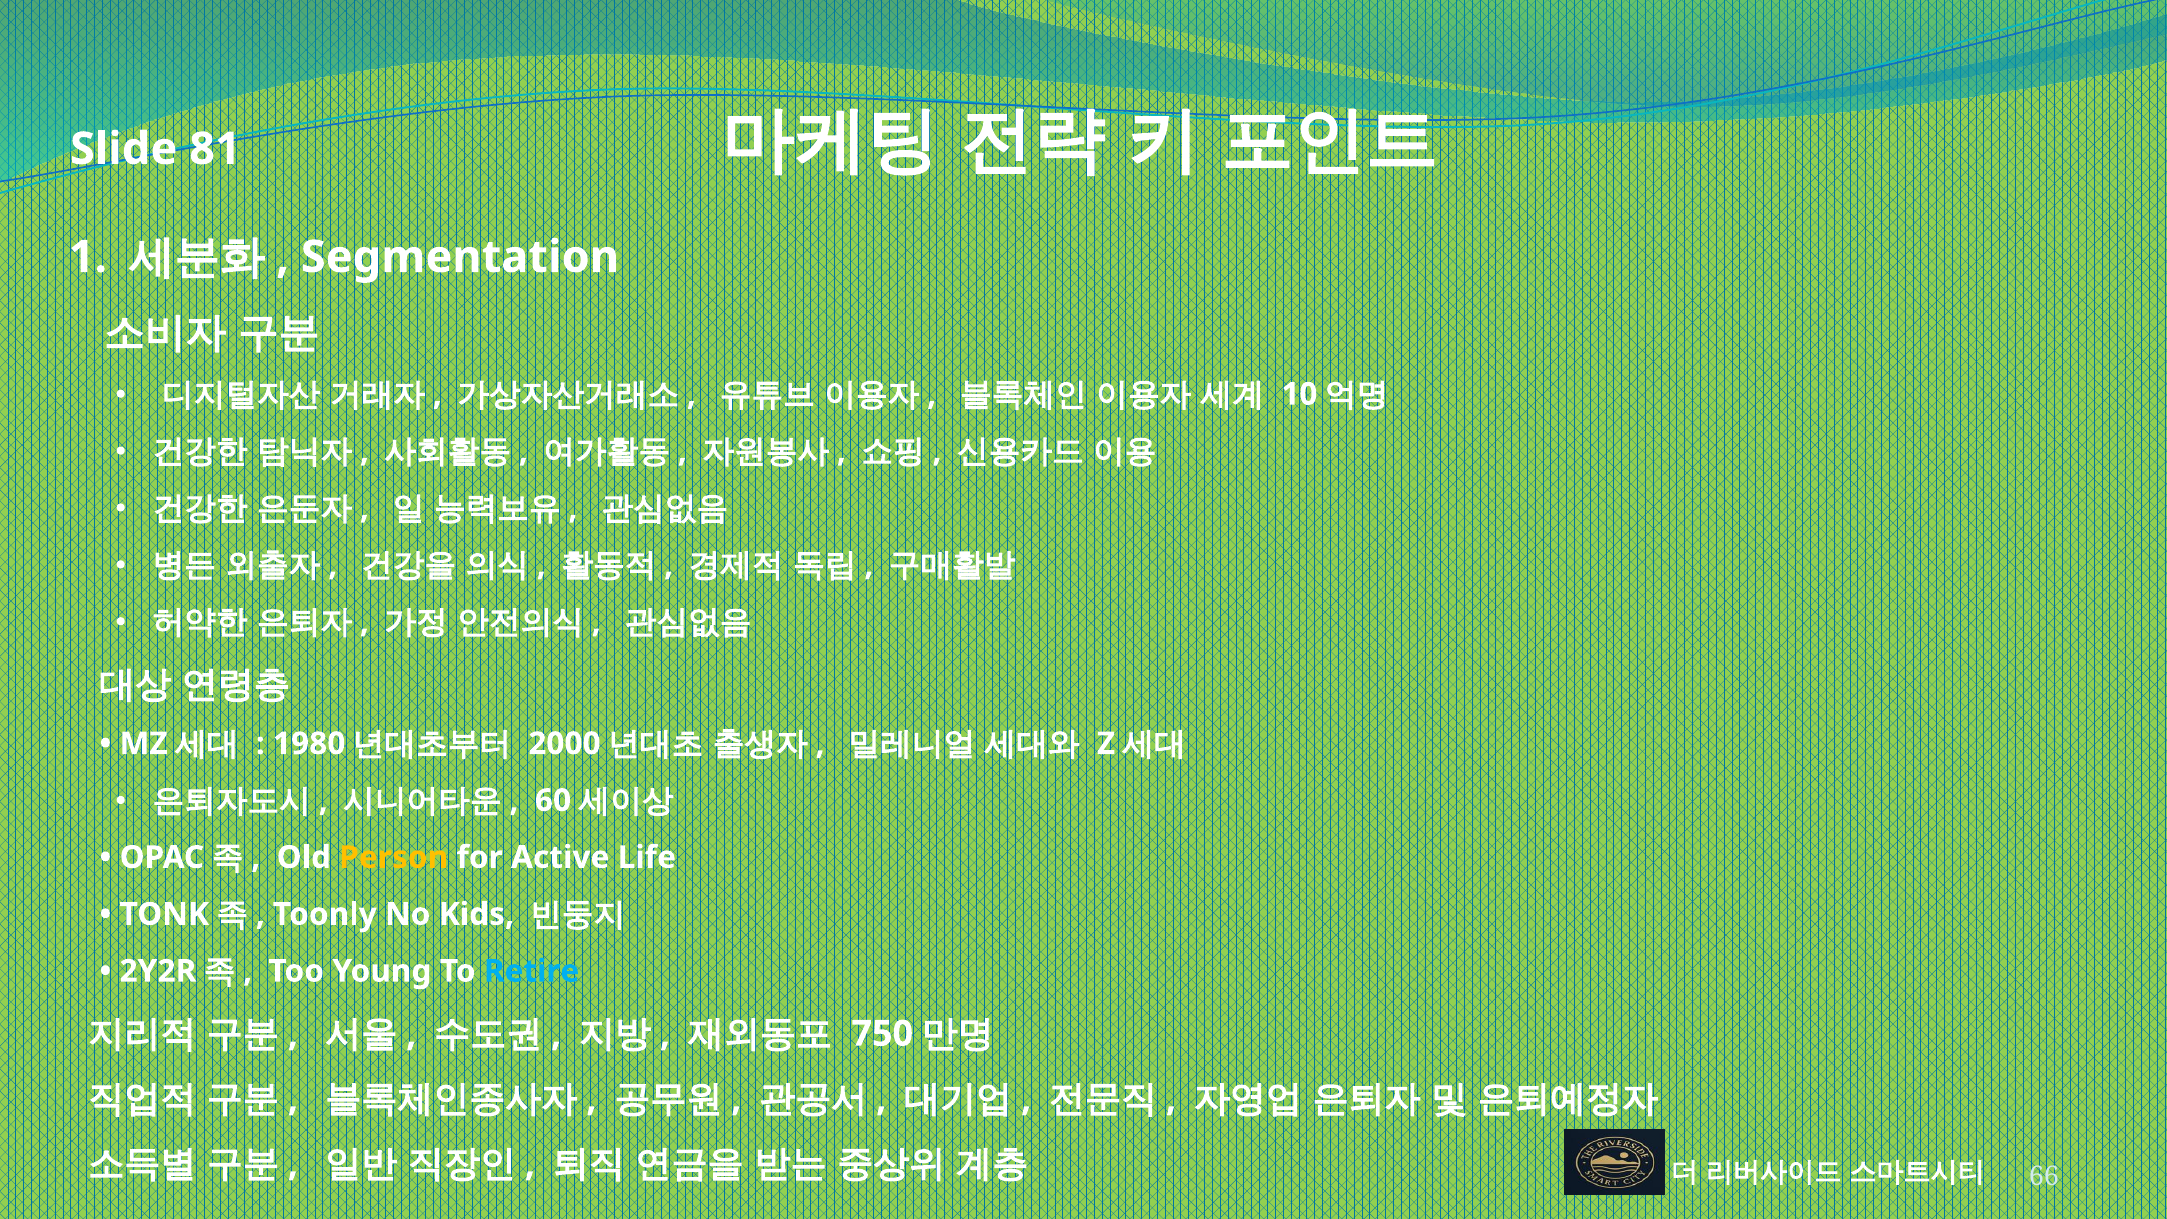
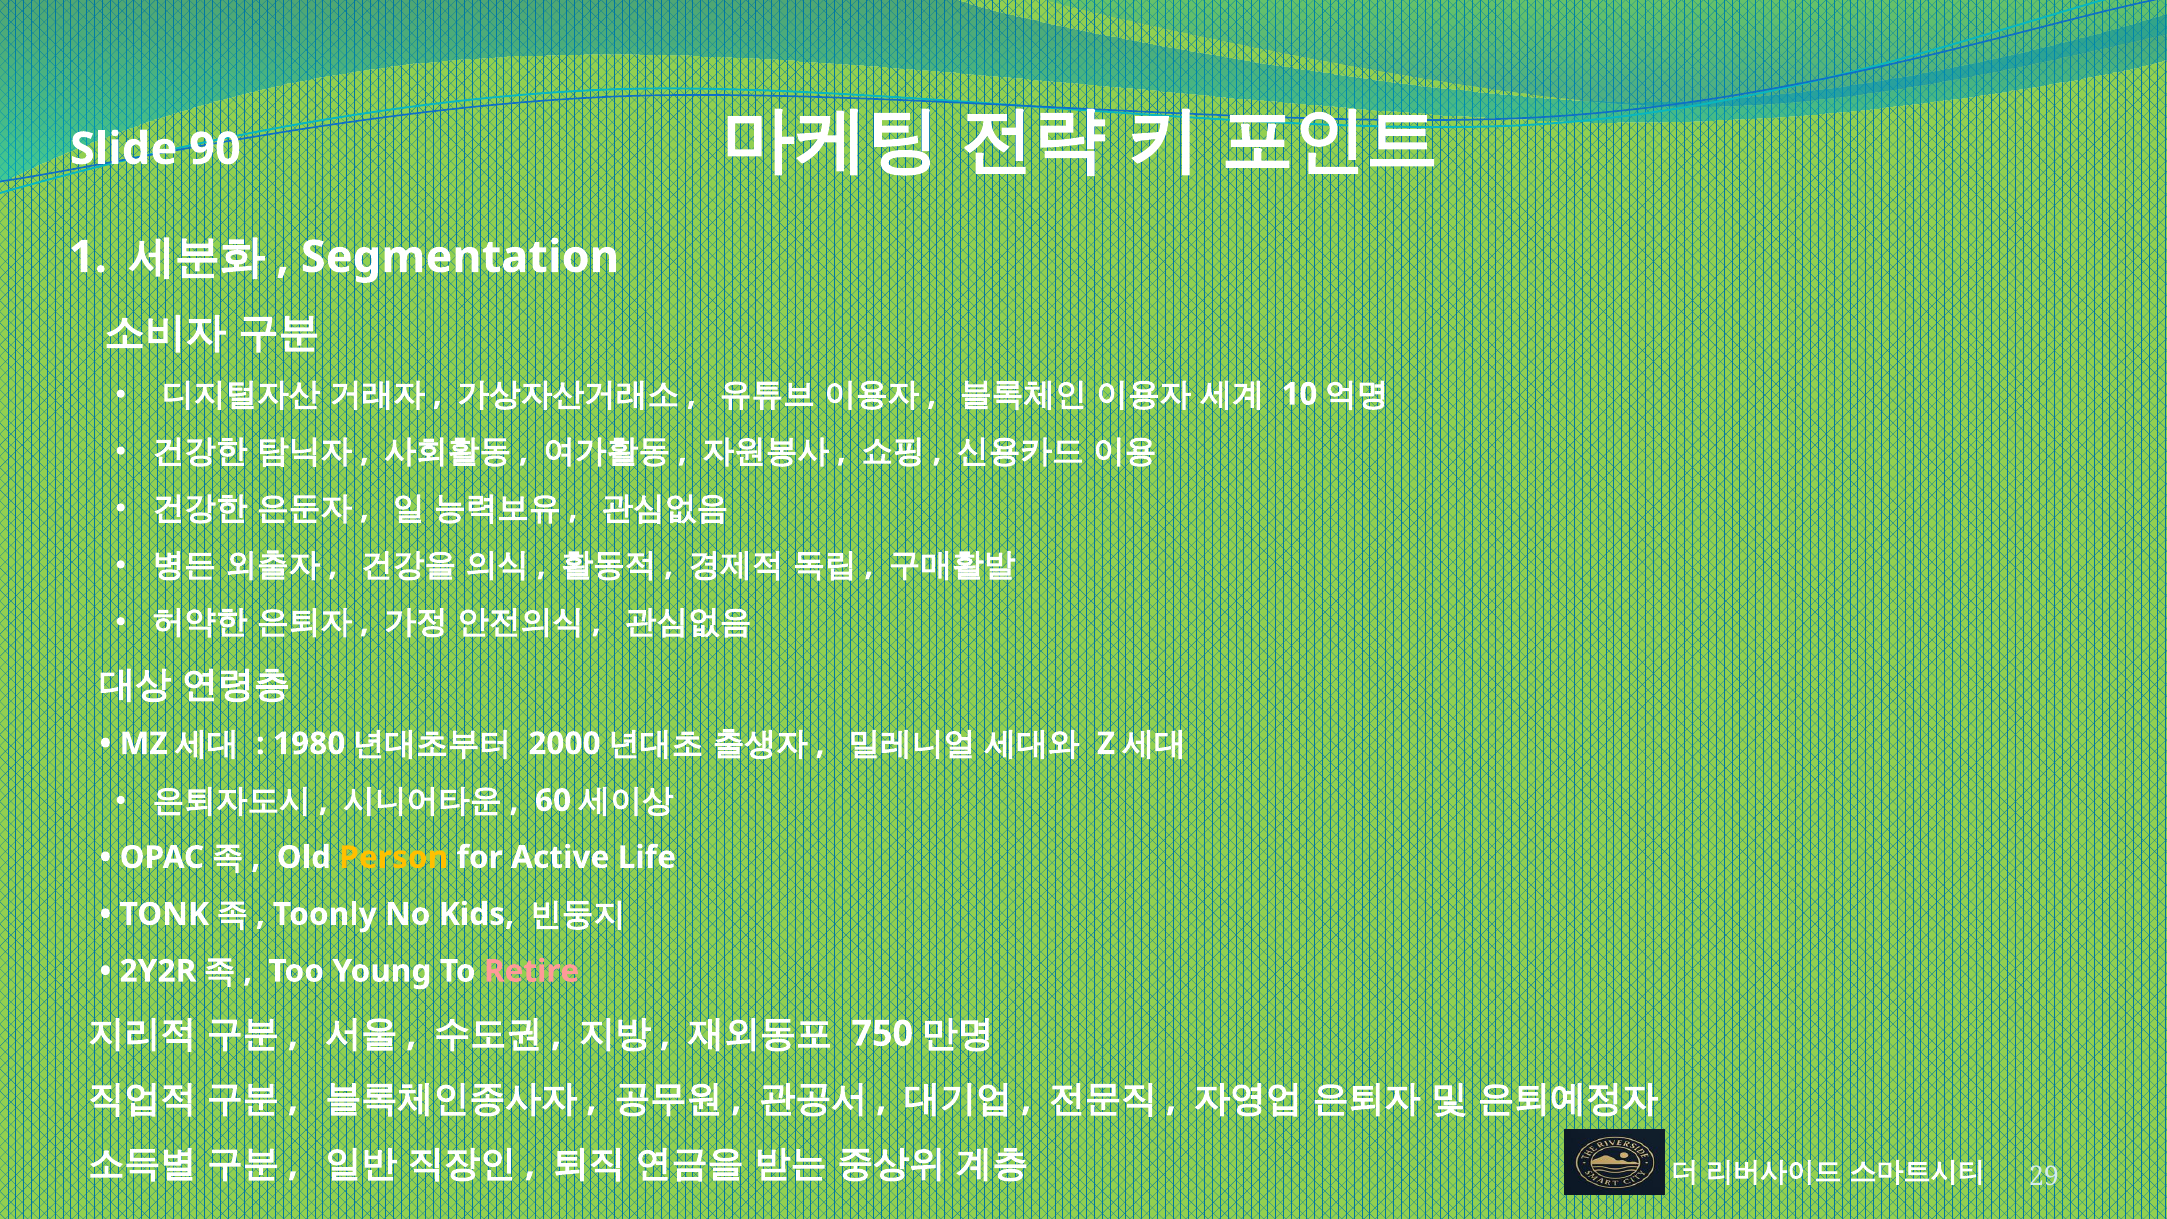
81: 81 -> 90 (215, 149)
Retire colour: light blue -> pink (532, 971)
66: 66 -> 29 (2044, 1176)
